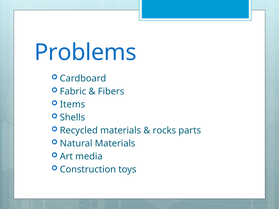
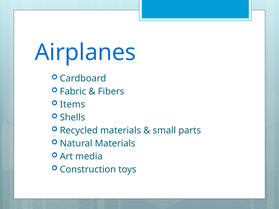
Problems: Problems -> Airplanes (85, 53)
rocks: rocks -> small (164, 131)
